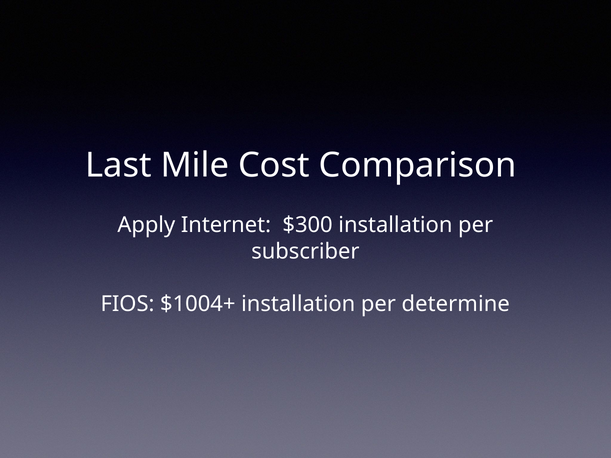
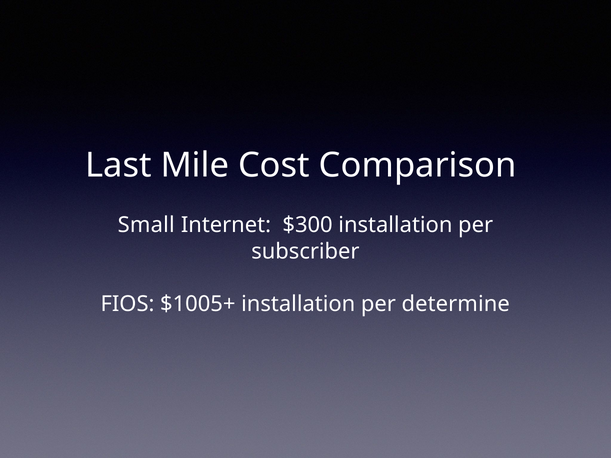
Apply: Apply -> Small (146, 225)
$1004+: $1004+ -> $1005+ (198, 304)
